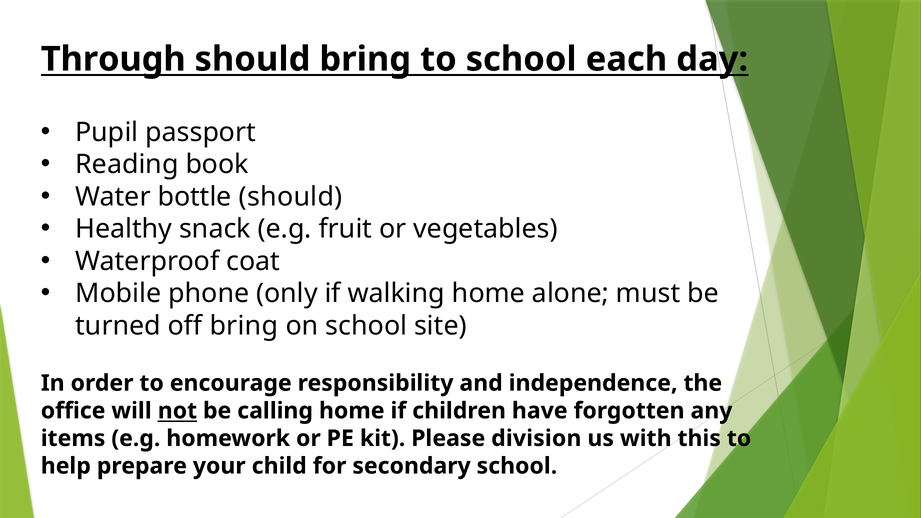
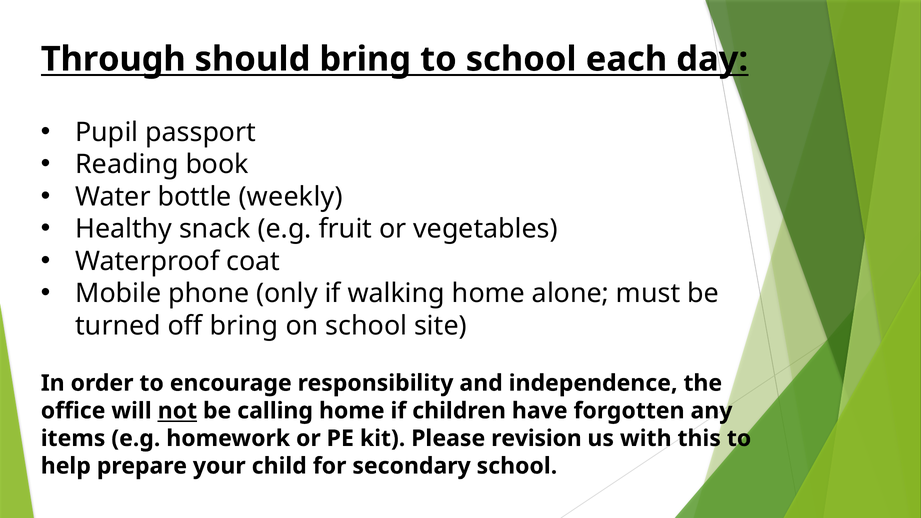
bottle should: should -> weekly (291, 197)
division: division -> revision (536, 438)
